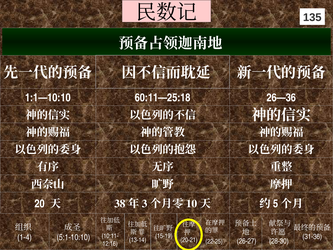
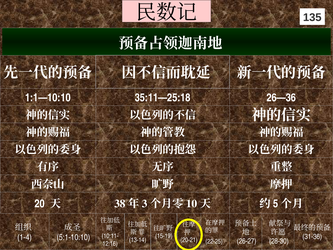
60:11—25:18: 60:11—25:18 -> 35:11—25:18 (163, 98)
